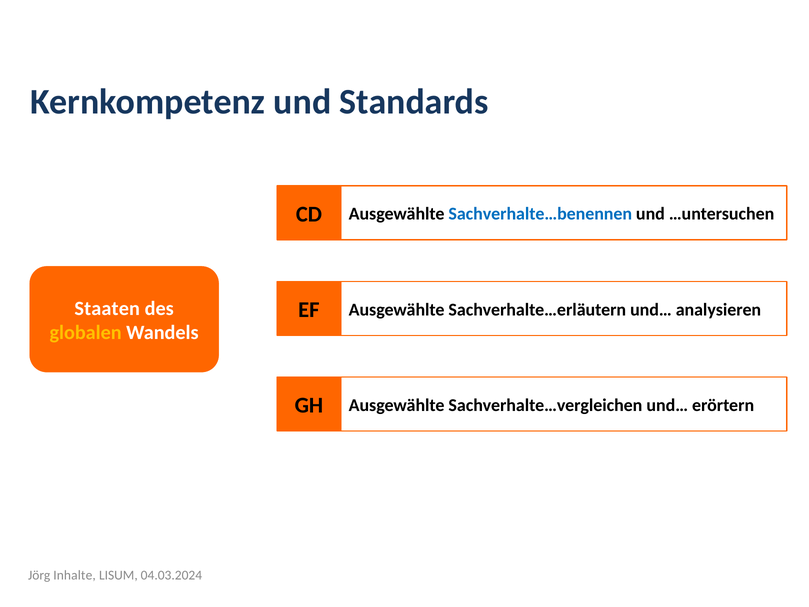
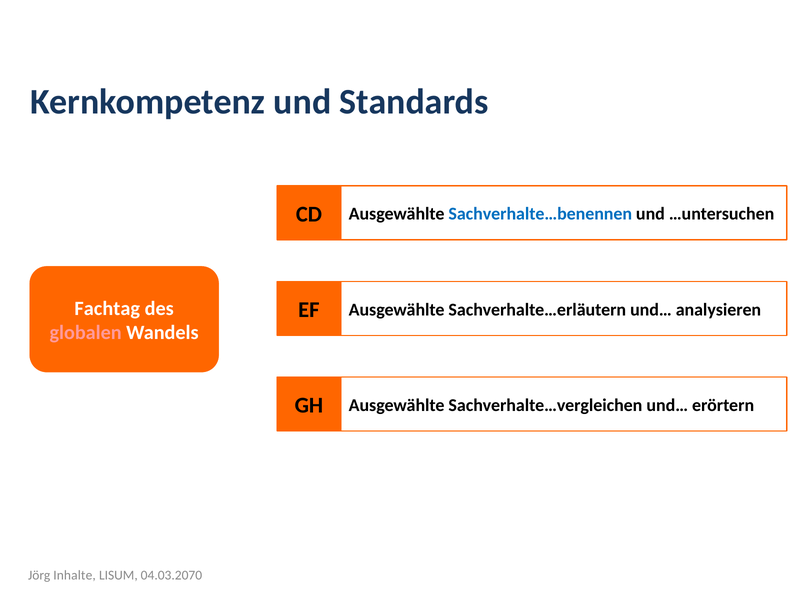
Staaten: Staaten -> Fachtag (107, 308)
globalen colour: yellow -> pink (86, 333)
04.03.2024: 04.03.2024 -> 04.03.2070 (171, 575)
